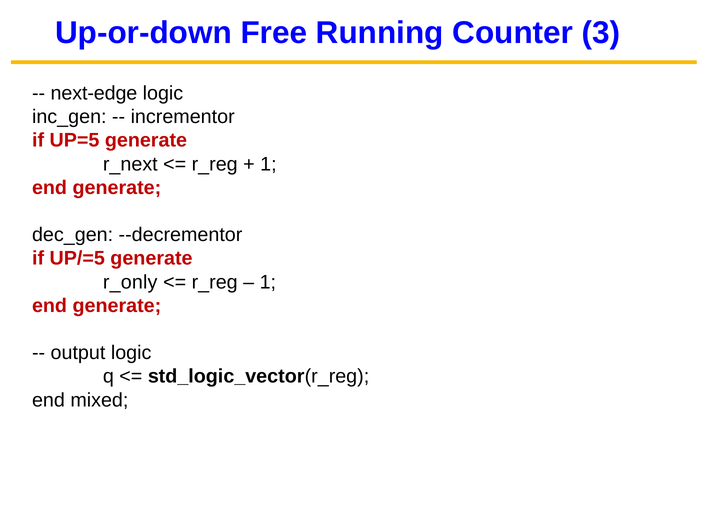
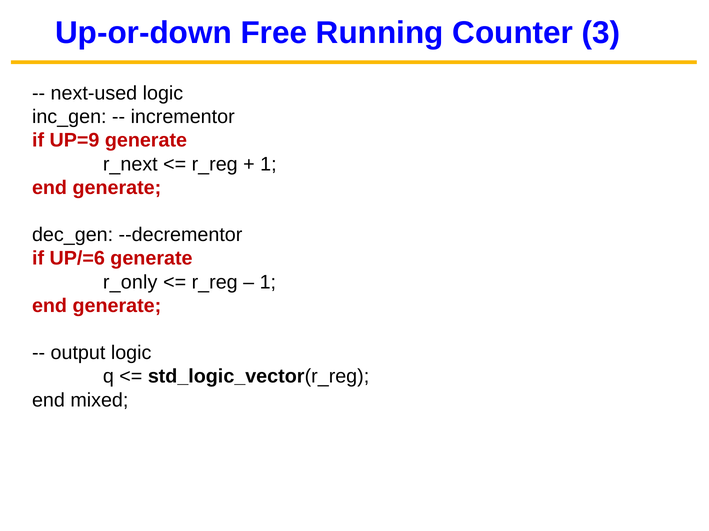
next-edge: next-edge -> next-used (94, 93)
UP=5: UP=5 -> UP=9 (74, 141)
UP/=5: UP/=5 -> UP/=6 (77, 259)
